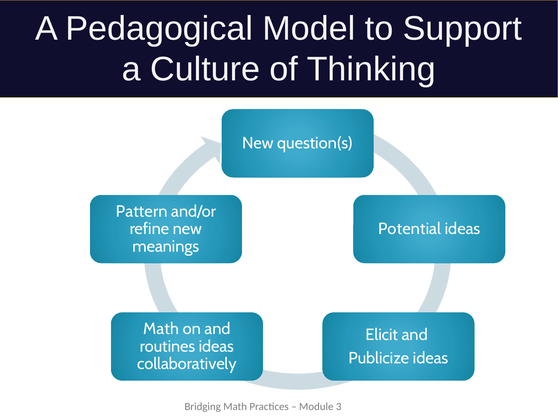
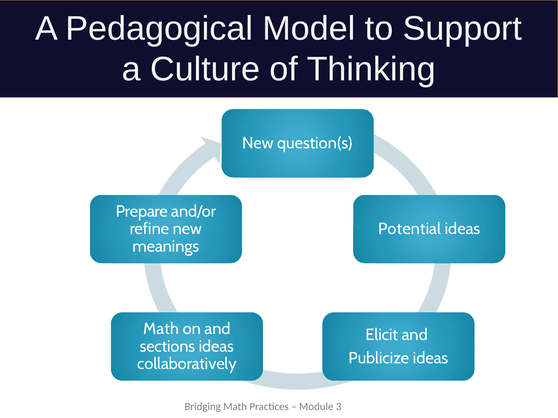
Pattern: Pattern -> Prepare (142, 212)
routines: routines -> sections (167, 347)
